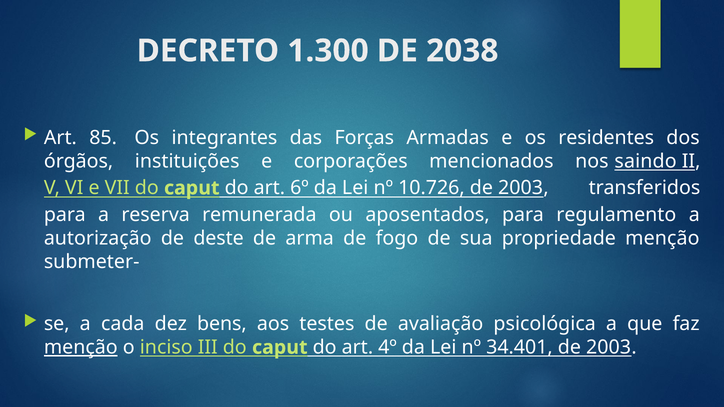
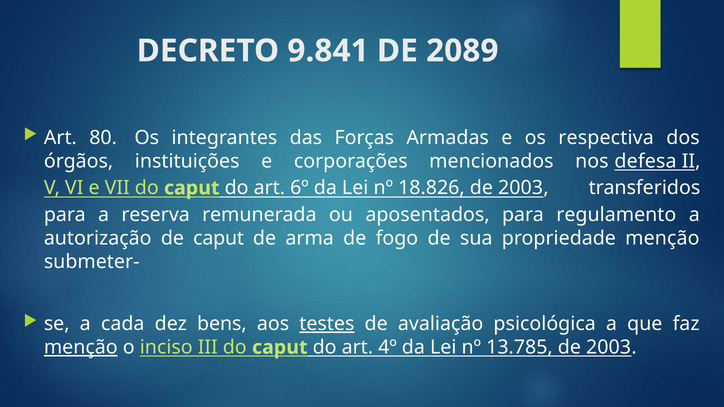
1.300: 1.300 -> 9.841 (328, 51)
2038: 2038 -> 2089 (462, 51)
85: 85 -> 80 (103, 138)
residentes: residentes -> respectiva (606, 138)
saindo: saindo -> defesa (646, 161)
10.726: 10.726 -> 18.826 (431, 188)
de deste: deste -> caput (219, 238)
testes underline: none -> present (327, 324)
34.401: 34.401 -> 13.785 (519, 348)
